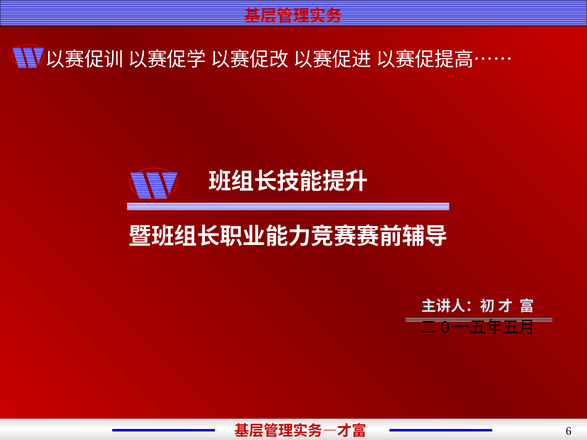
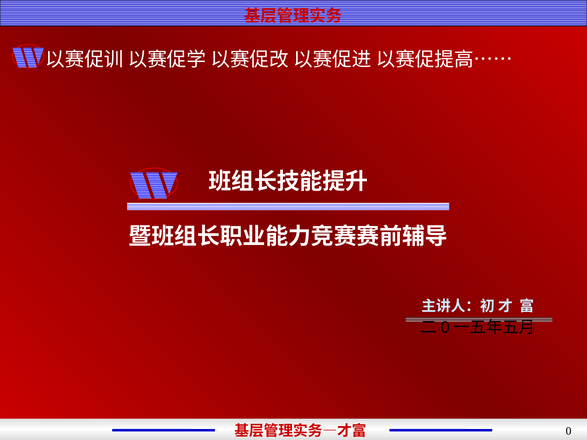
6: 6 -> 0 (569, 431)
